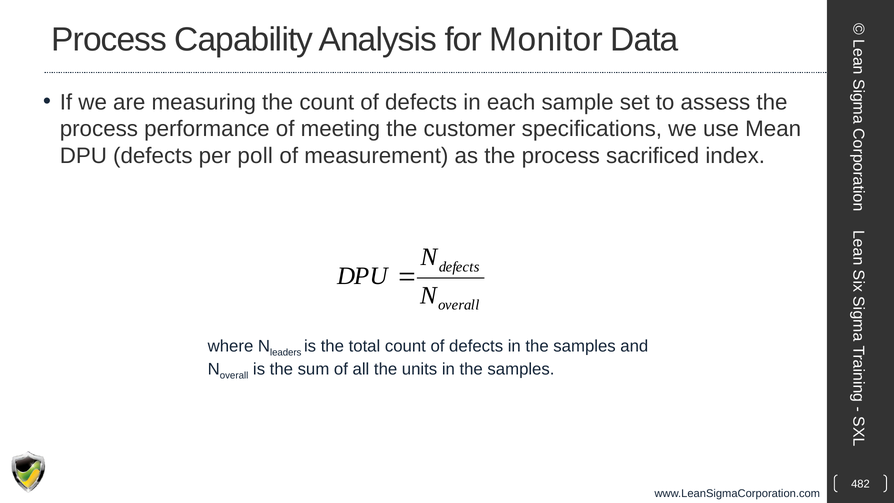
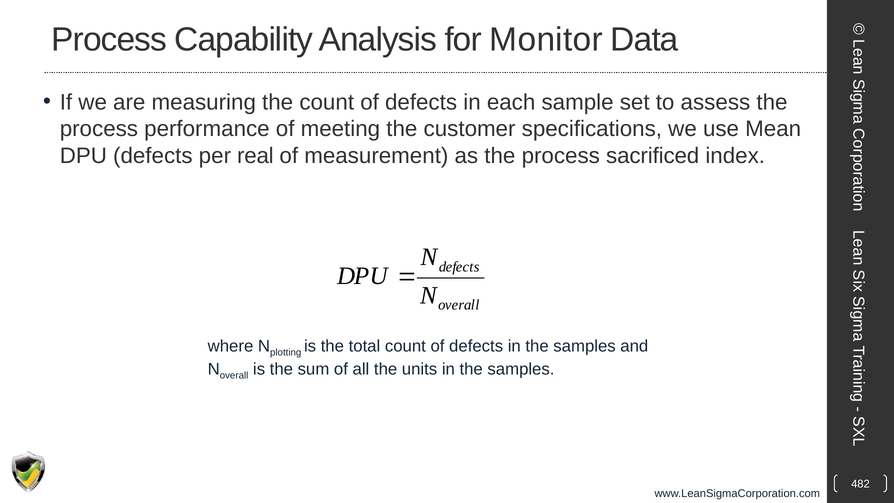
poll: poll -> real (255, 156)
leaders: leaders -> plotting (286, 353)
